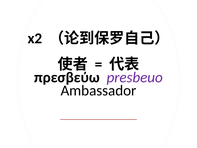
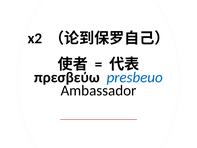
presbeuo colour: purple -> blue (135, 77)
